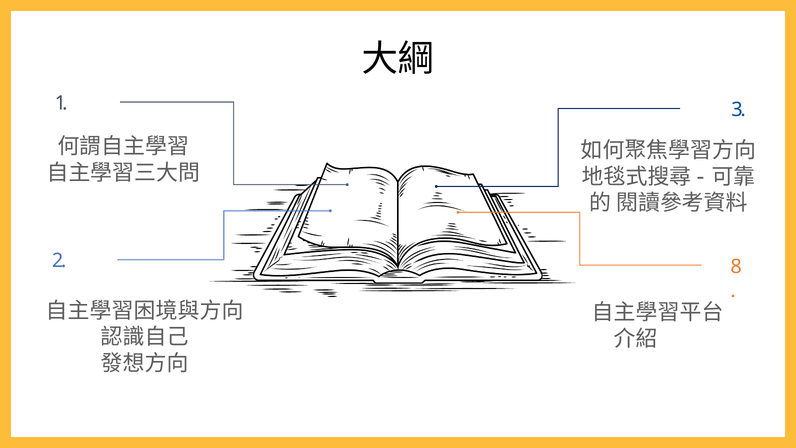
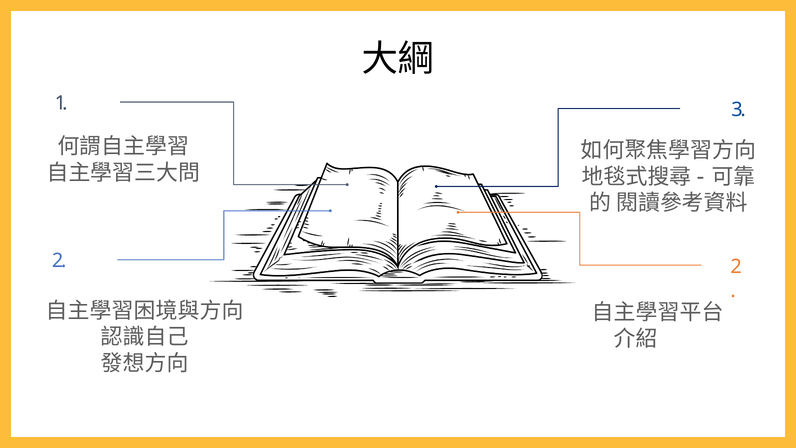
2 8: 8 -> 2 (736, 267)
